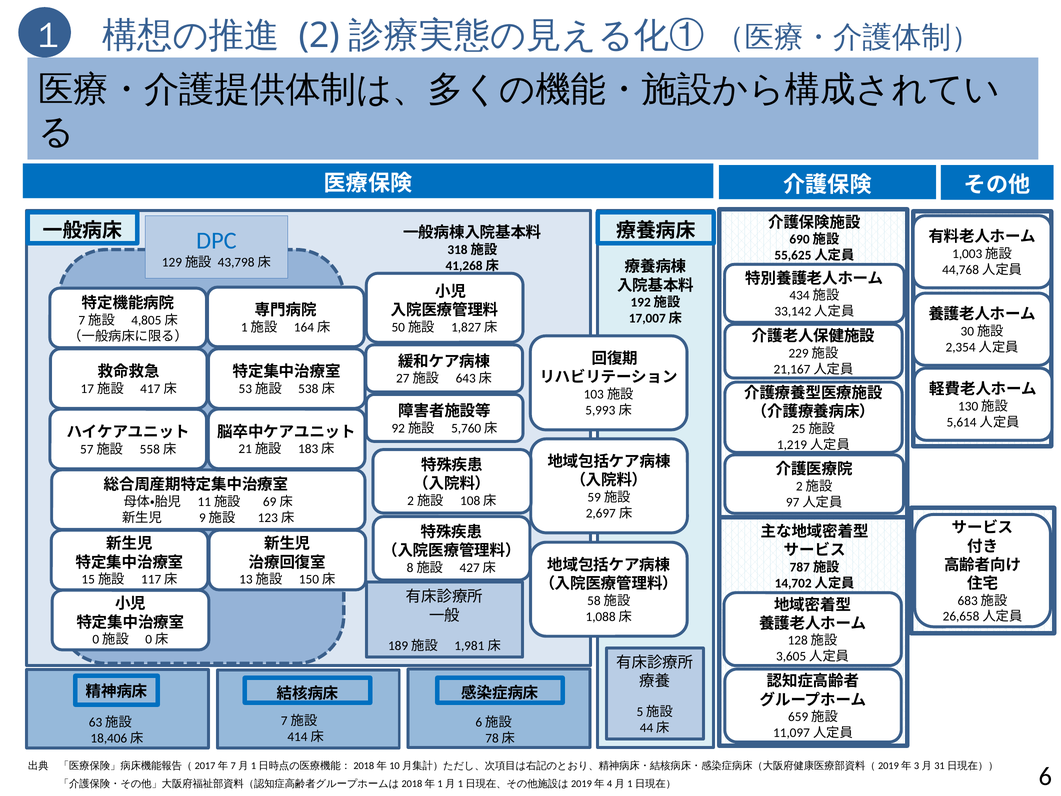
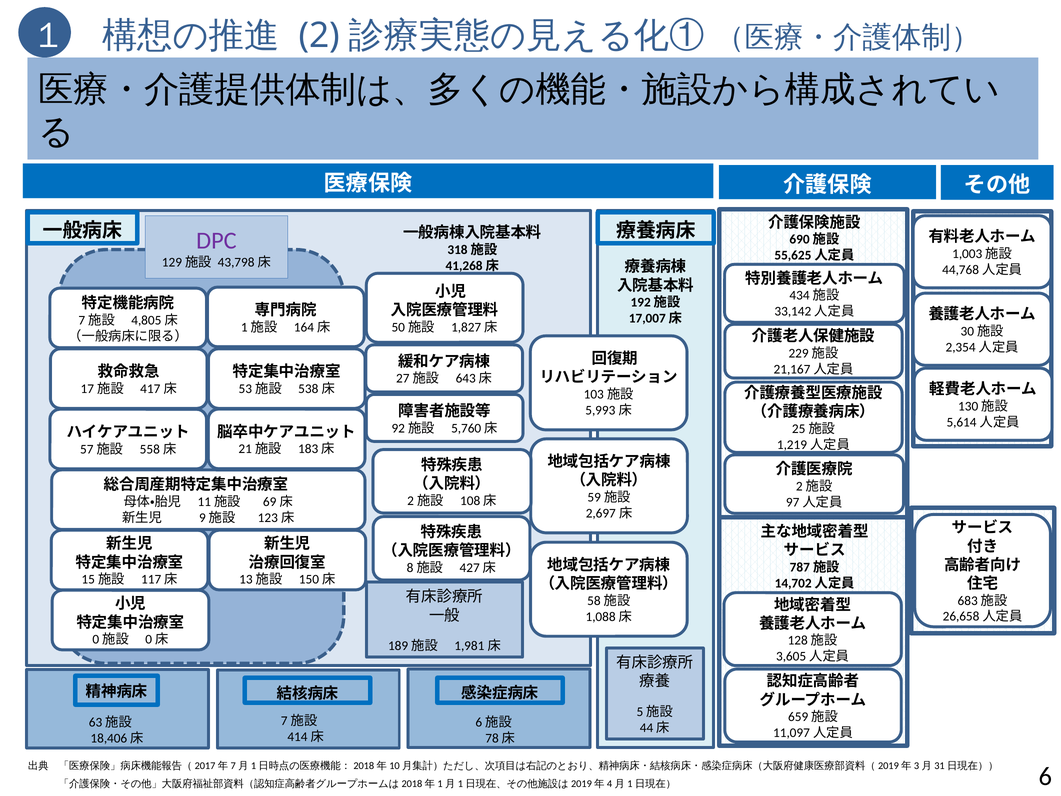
DPC colour: blue -> purple (216, 241)
